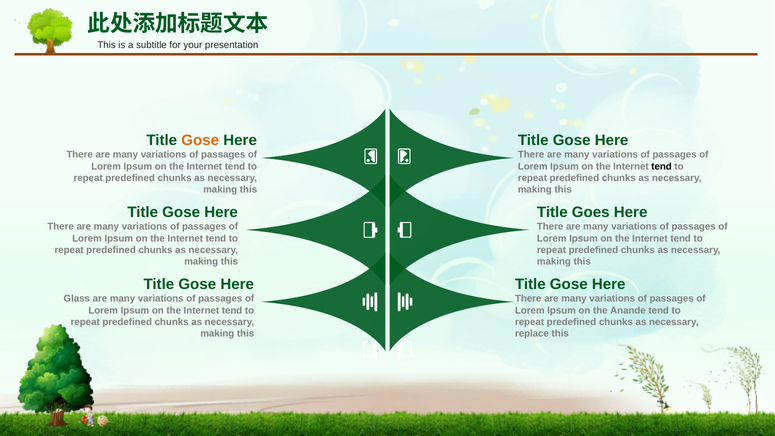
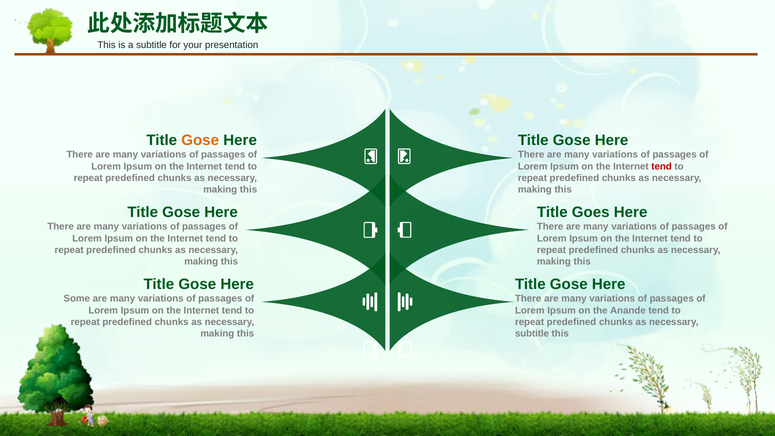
tend colour: black -> red (662, 166)
Glass: Glass -> Some (77, 299)
replace: replace -> subtitle (532, 334)
